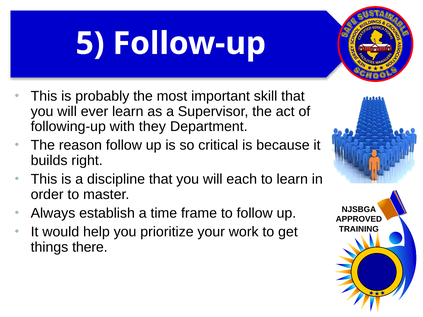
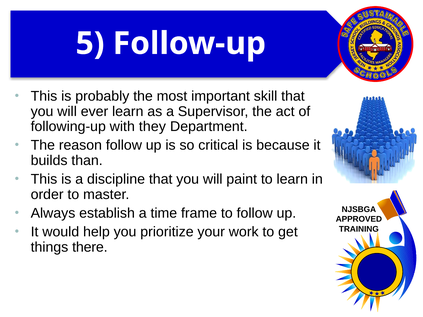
right: right -> than (87, 161)
each: each -> paint (242, 179)
